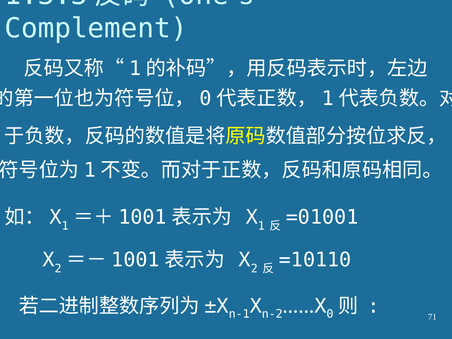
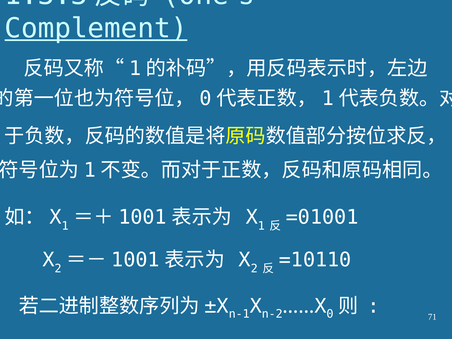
Complement underline: none -> present (96, 28)
